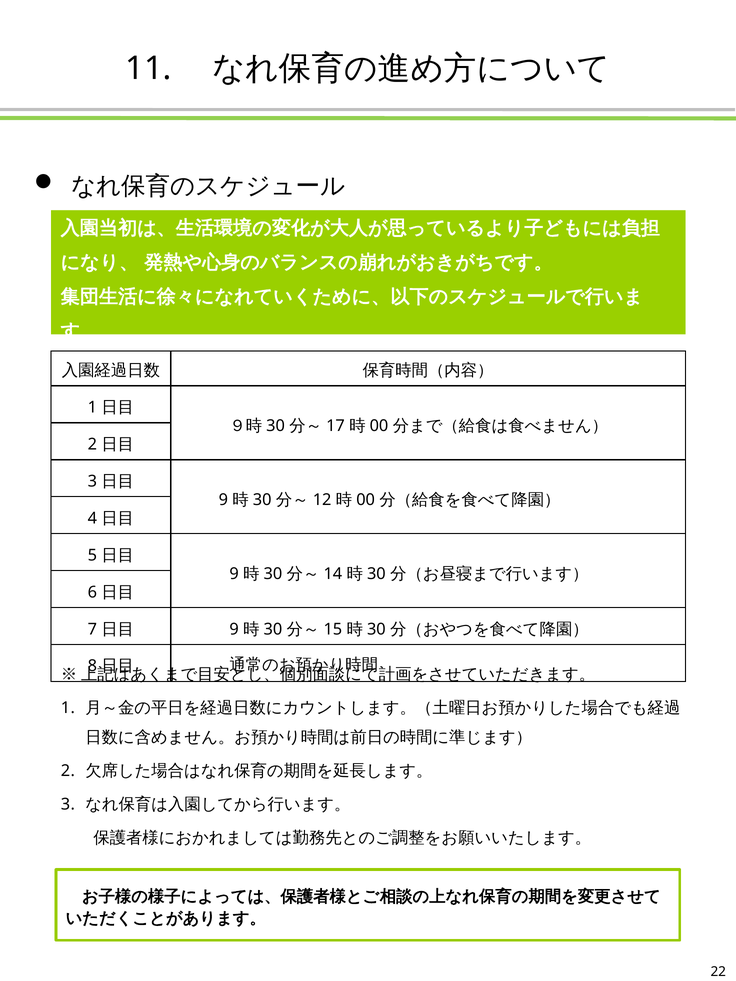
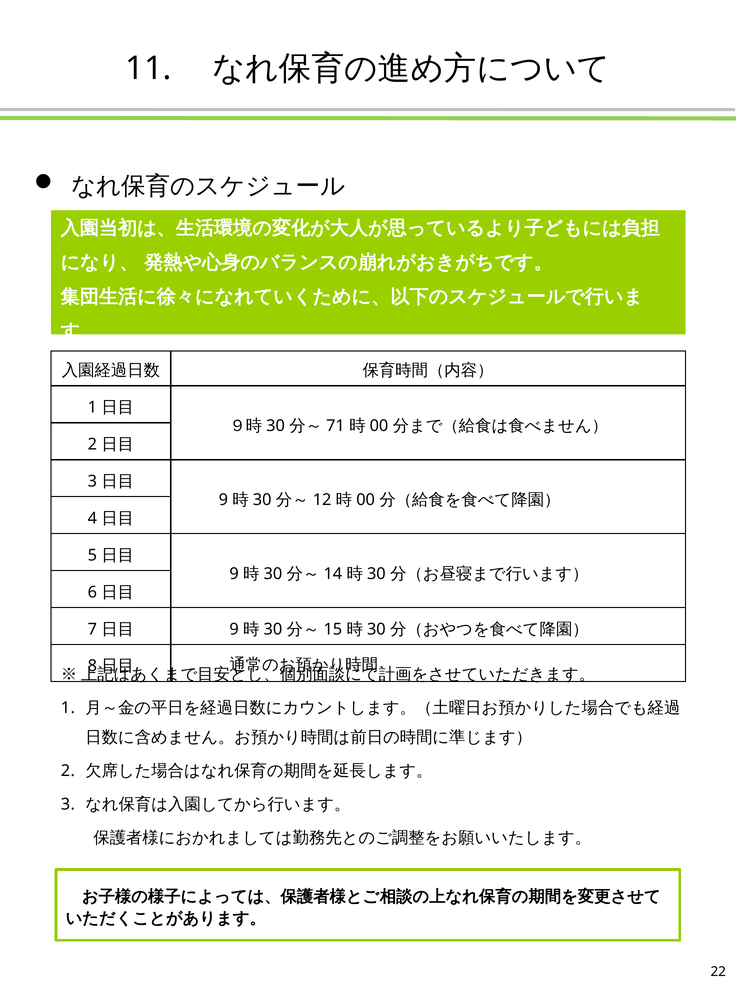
17: 17 -> 71 (335, 426)
